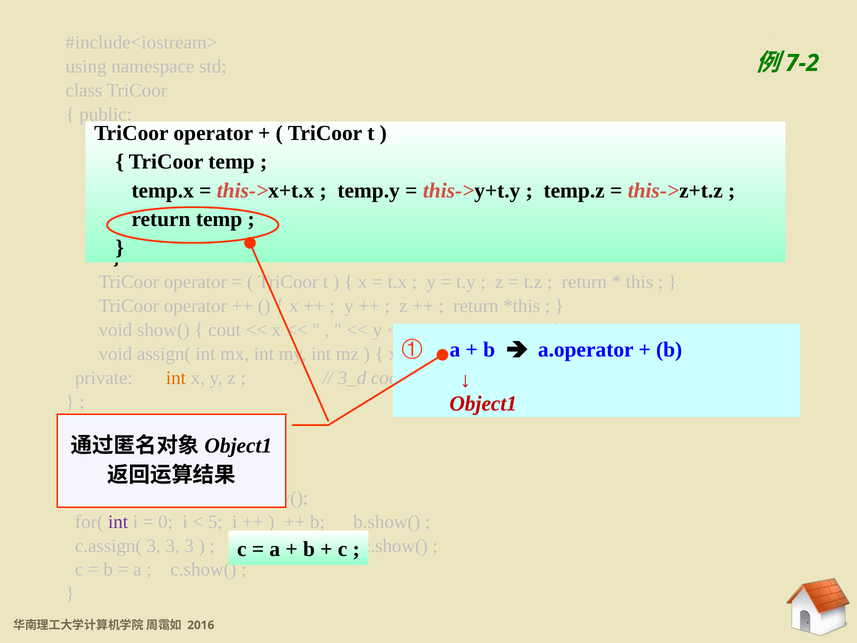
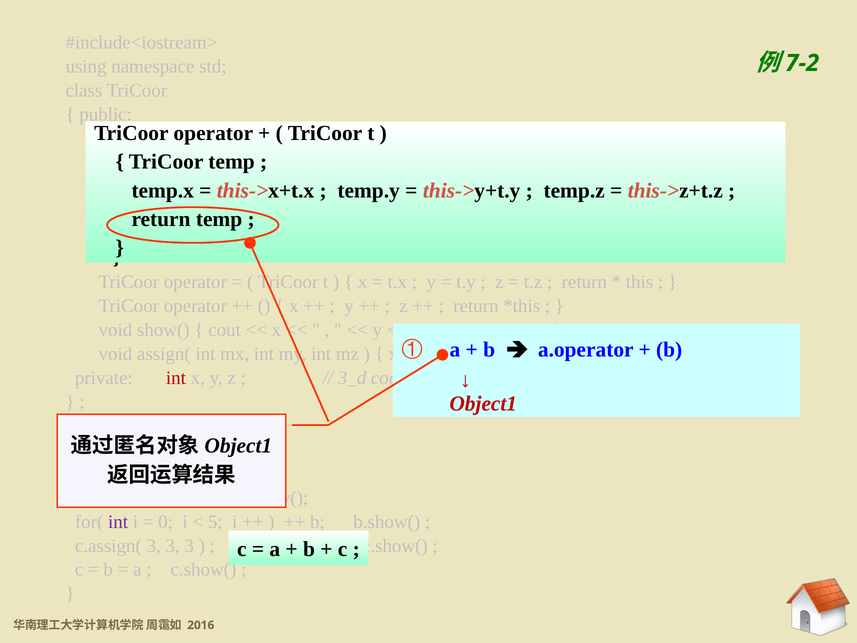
int colour: orange -> red (176, 378)
